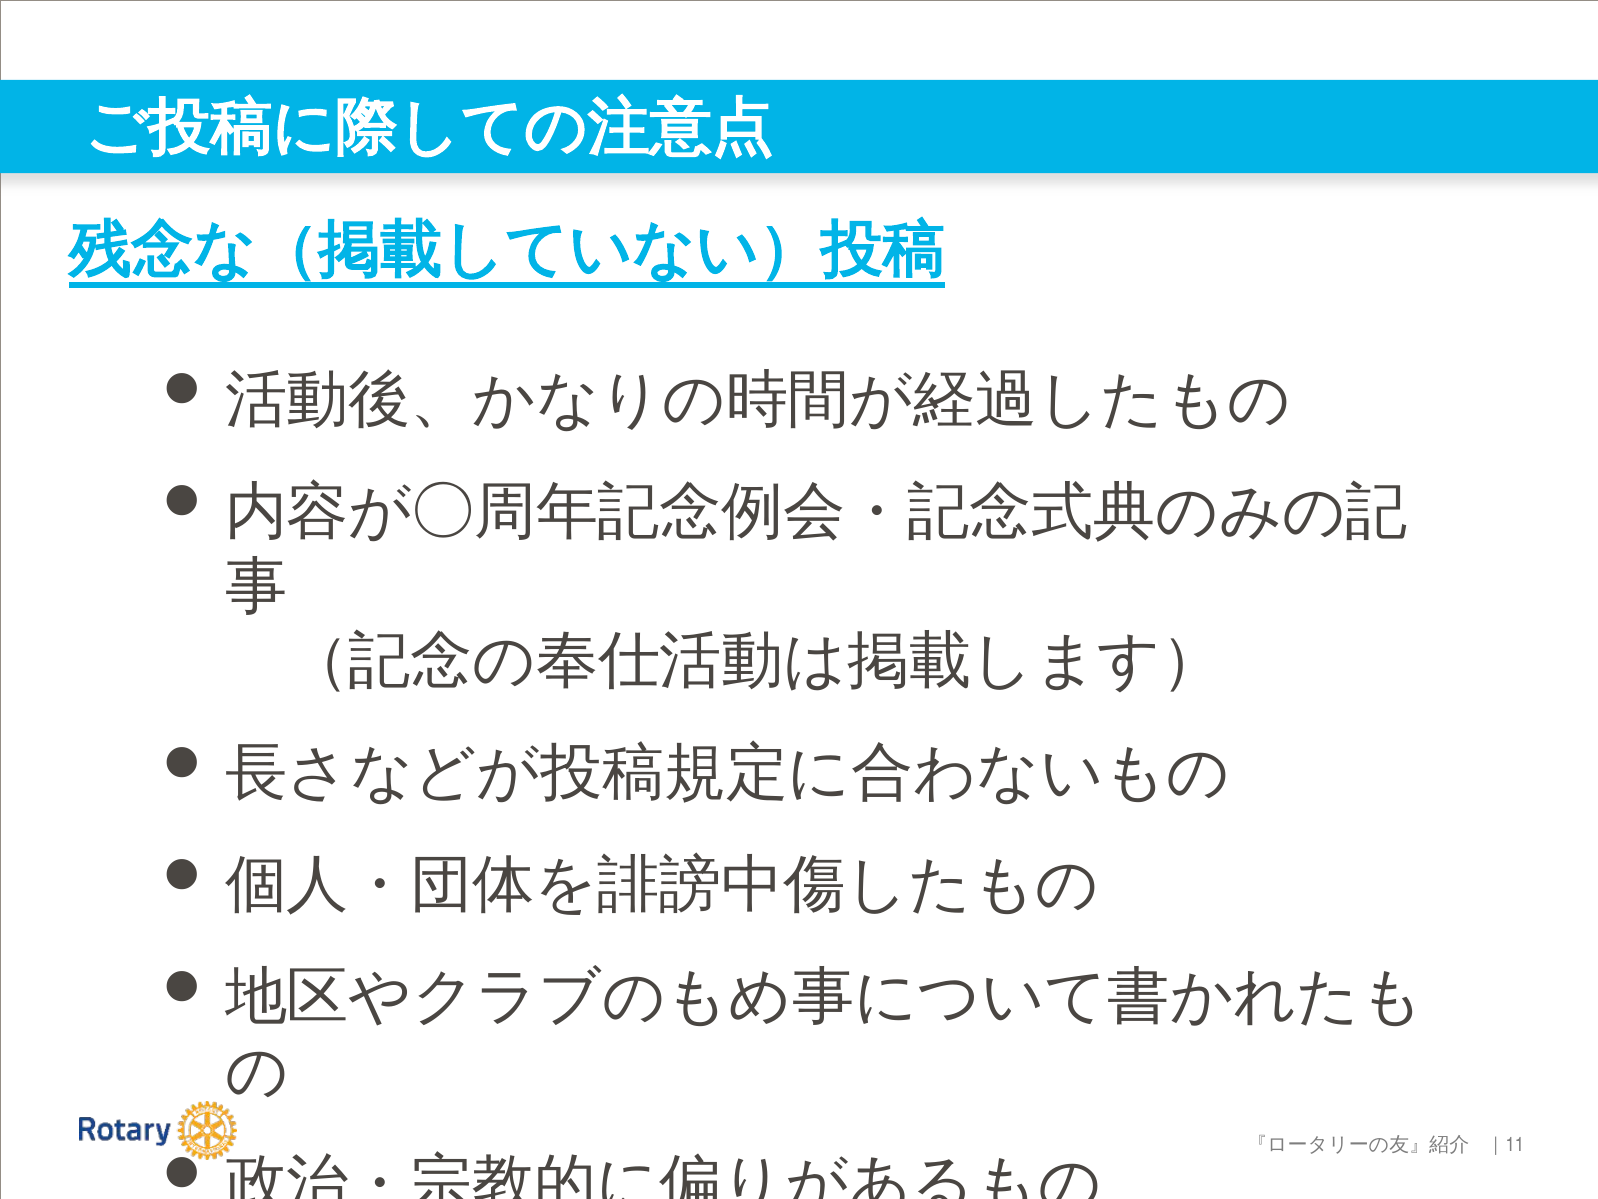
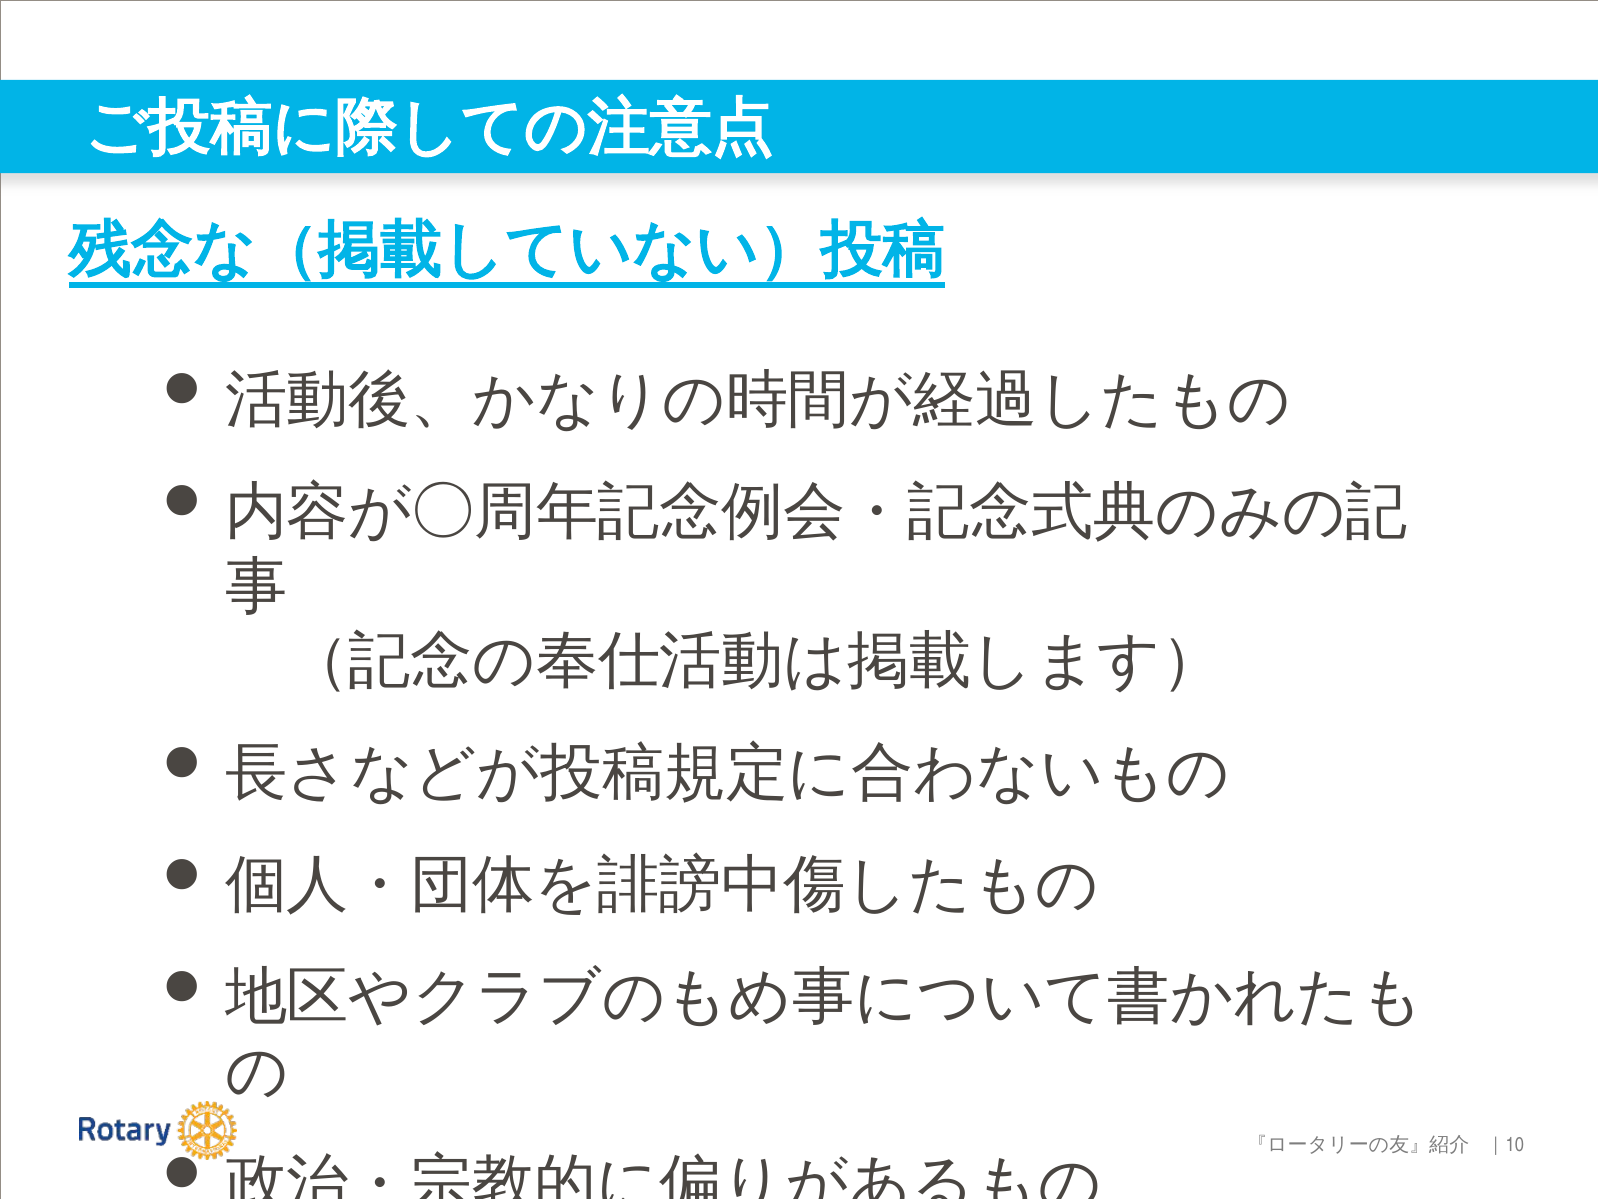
11: 11 -> 10 (1515, 1144)
